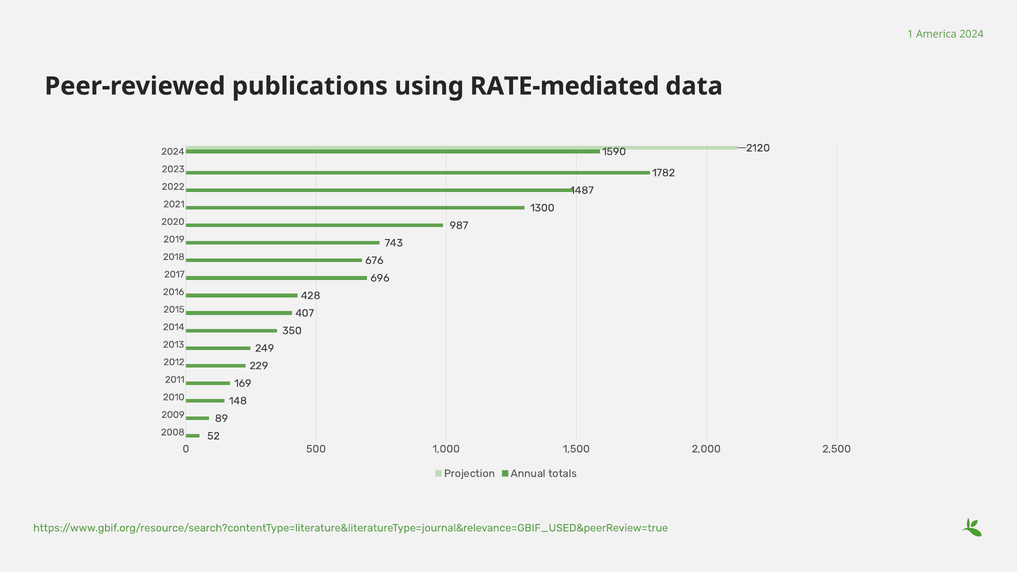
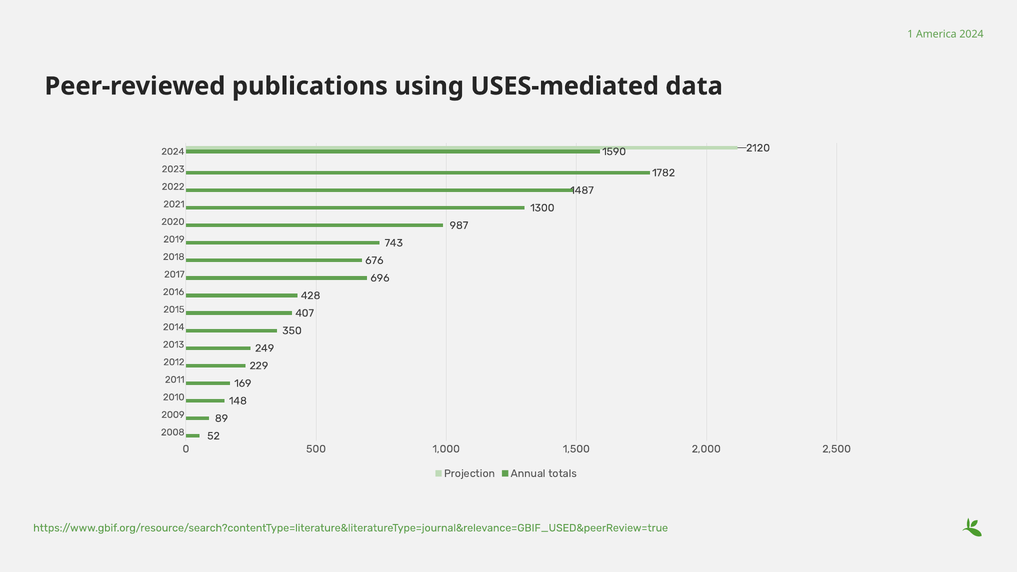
RATE-mediated: RATE-mediated -> USES-mediated (565, 86)
